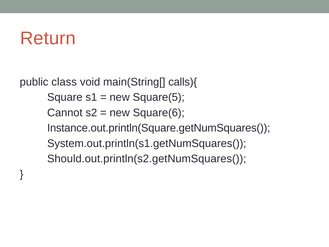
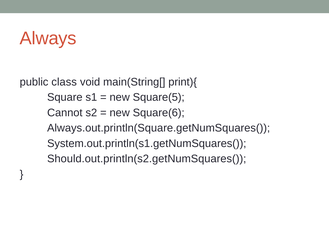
Return: Return -> Always (48, 38)
calls){: calls){ -> print){ (183, 82)
Instance.out.println(Square.getNumSquares(: Instance.out.println(Square.getNumSquares( -> Always.out.println(Square.getNumSquares( (159, 128)
